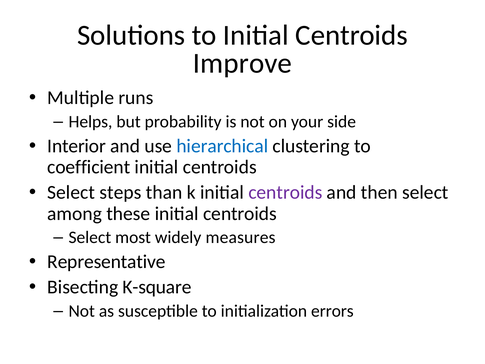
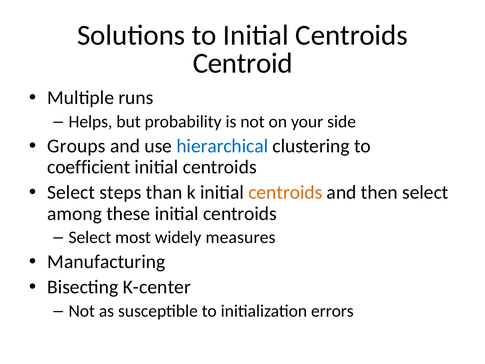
Improve: Improve -> Centroid (243, 63)
Interior: Interior -> Groups (76, 146)
centroids colour: purple -> orange (285, 192)
Representative: Representative -> Manufacturing (106, 262)
K-square: K-square -> K-center (157, 287)
